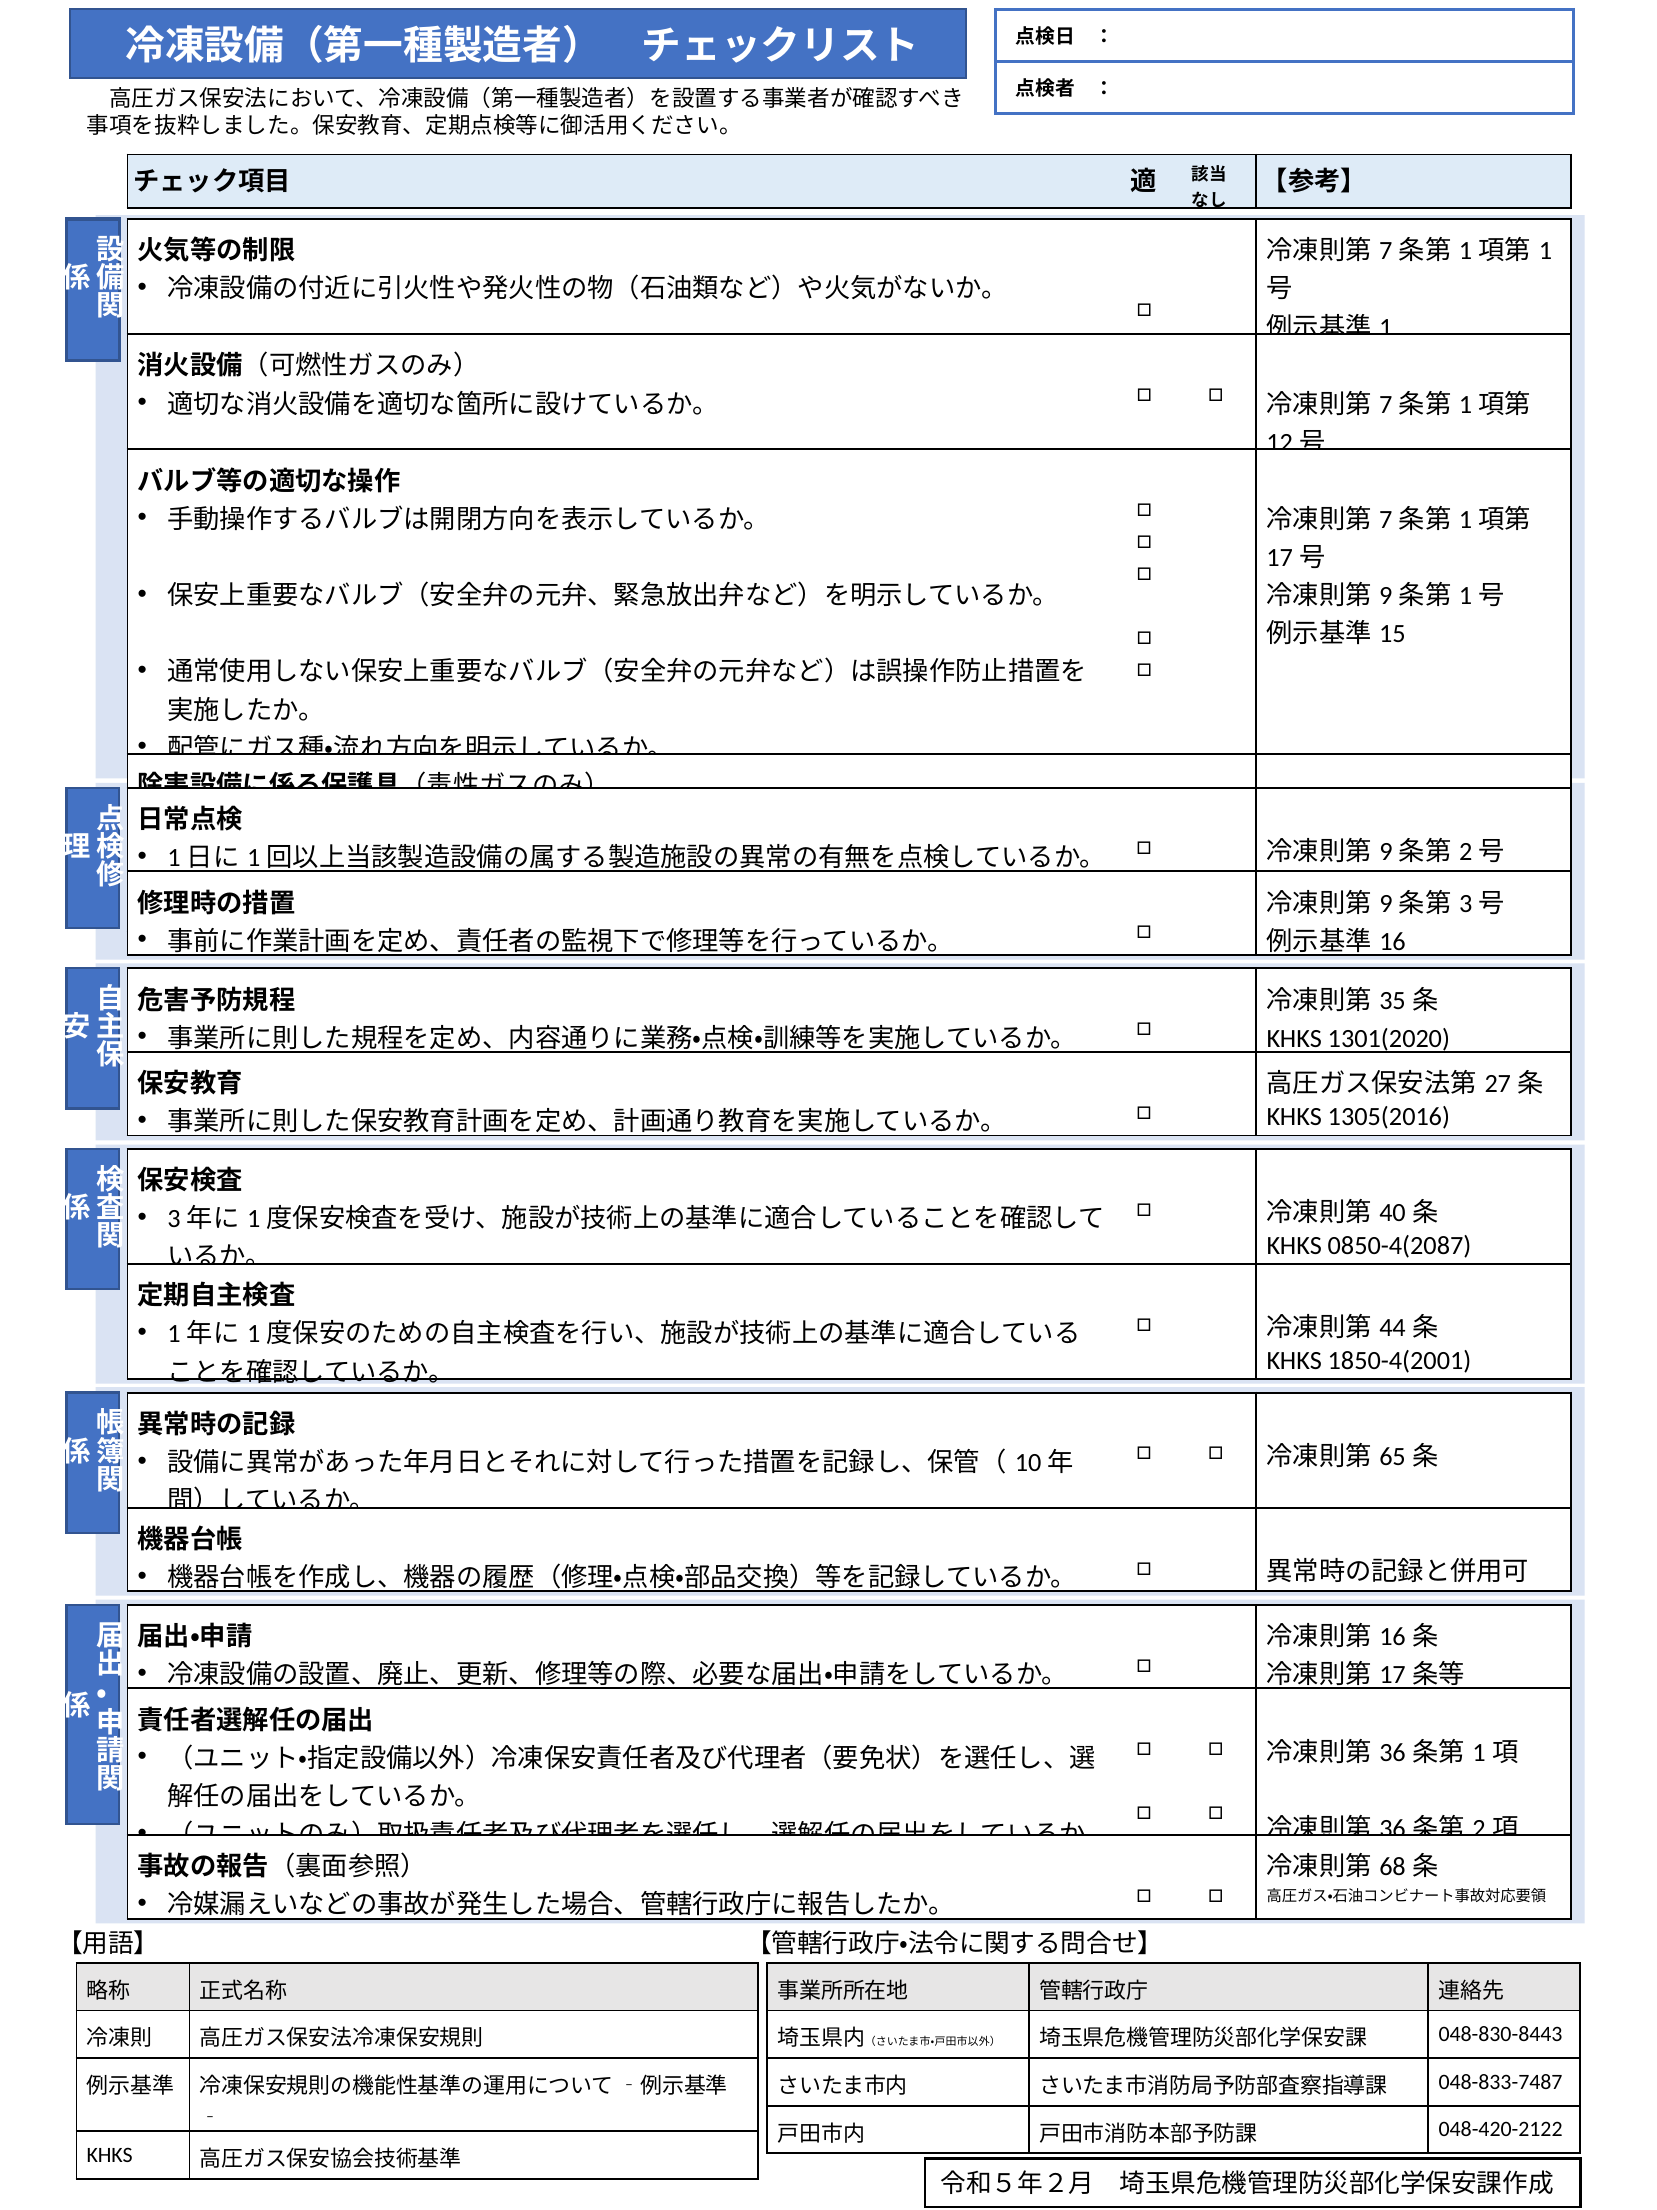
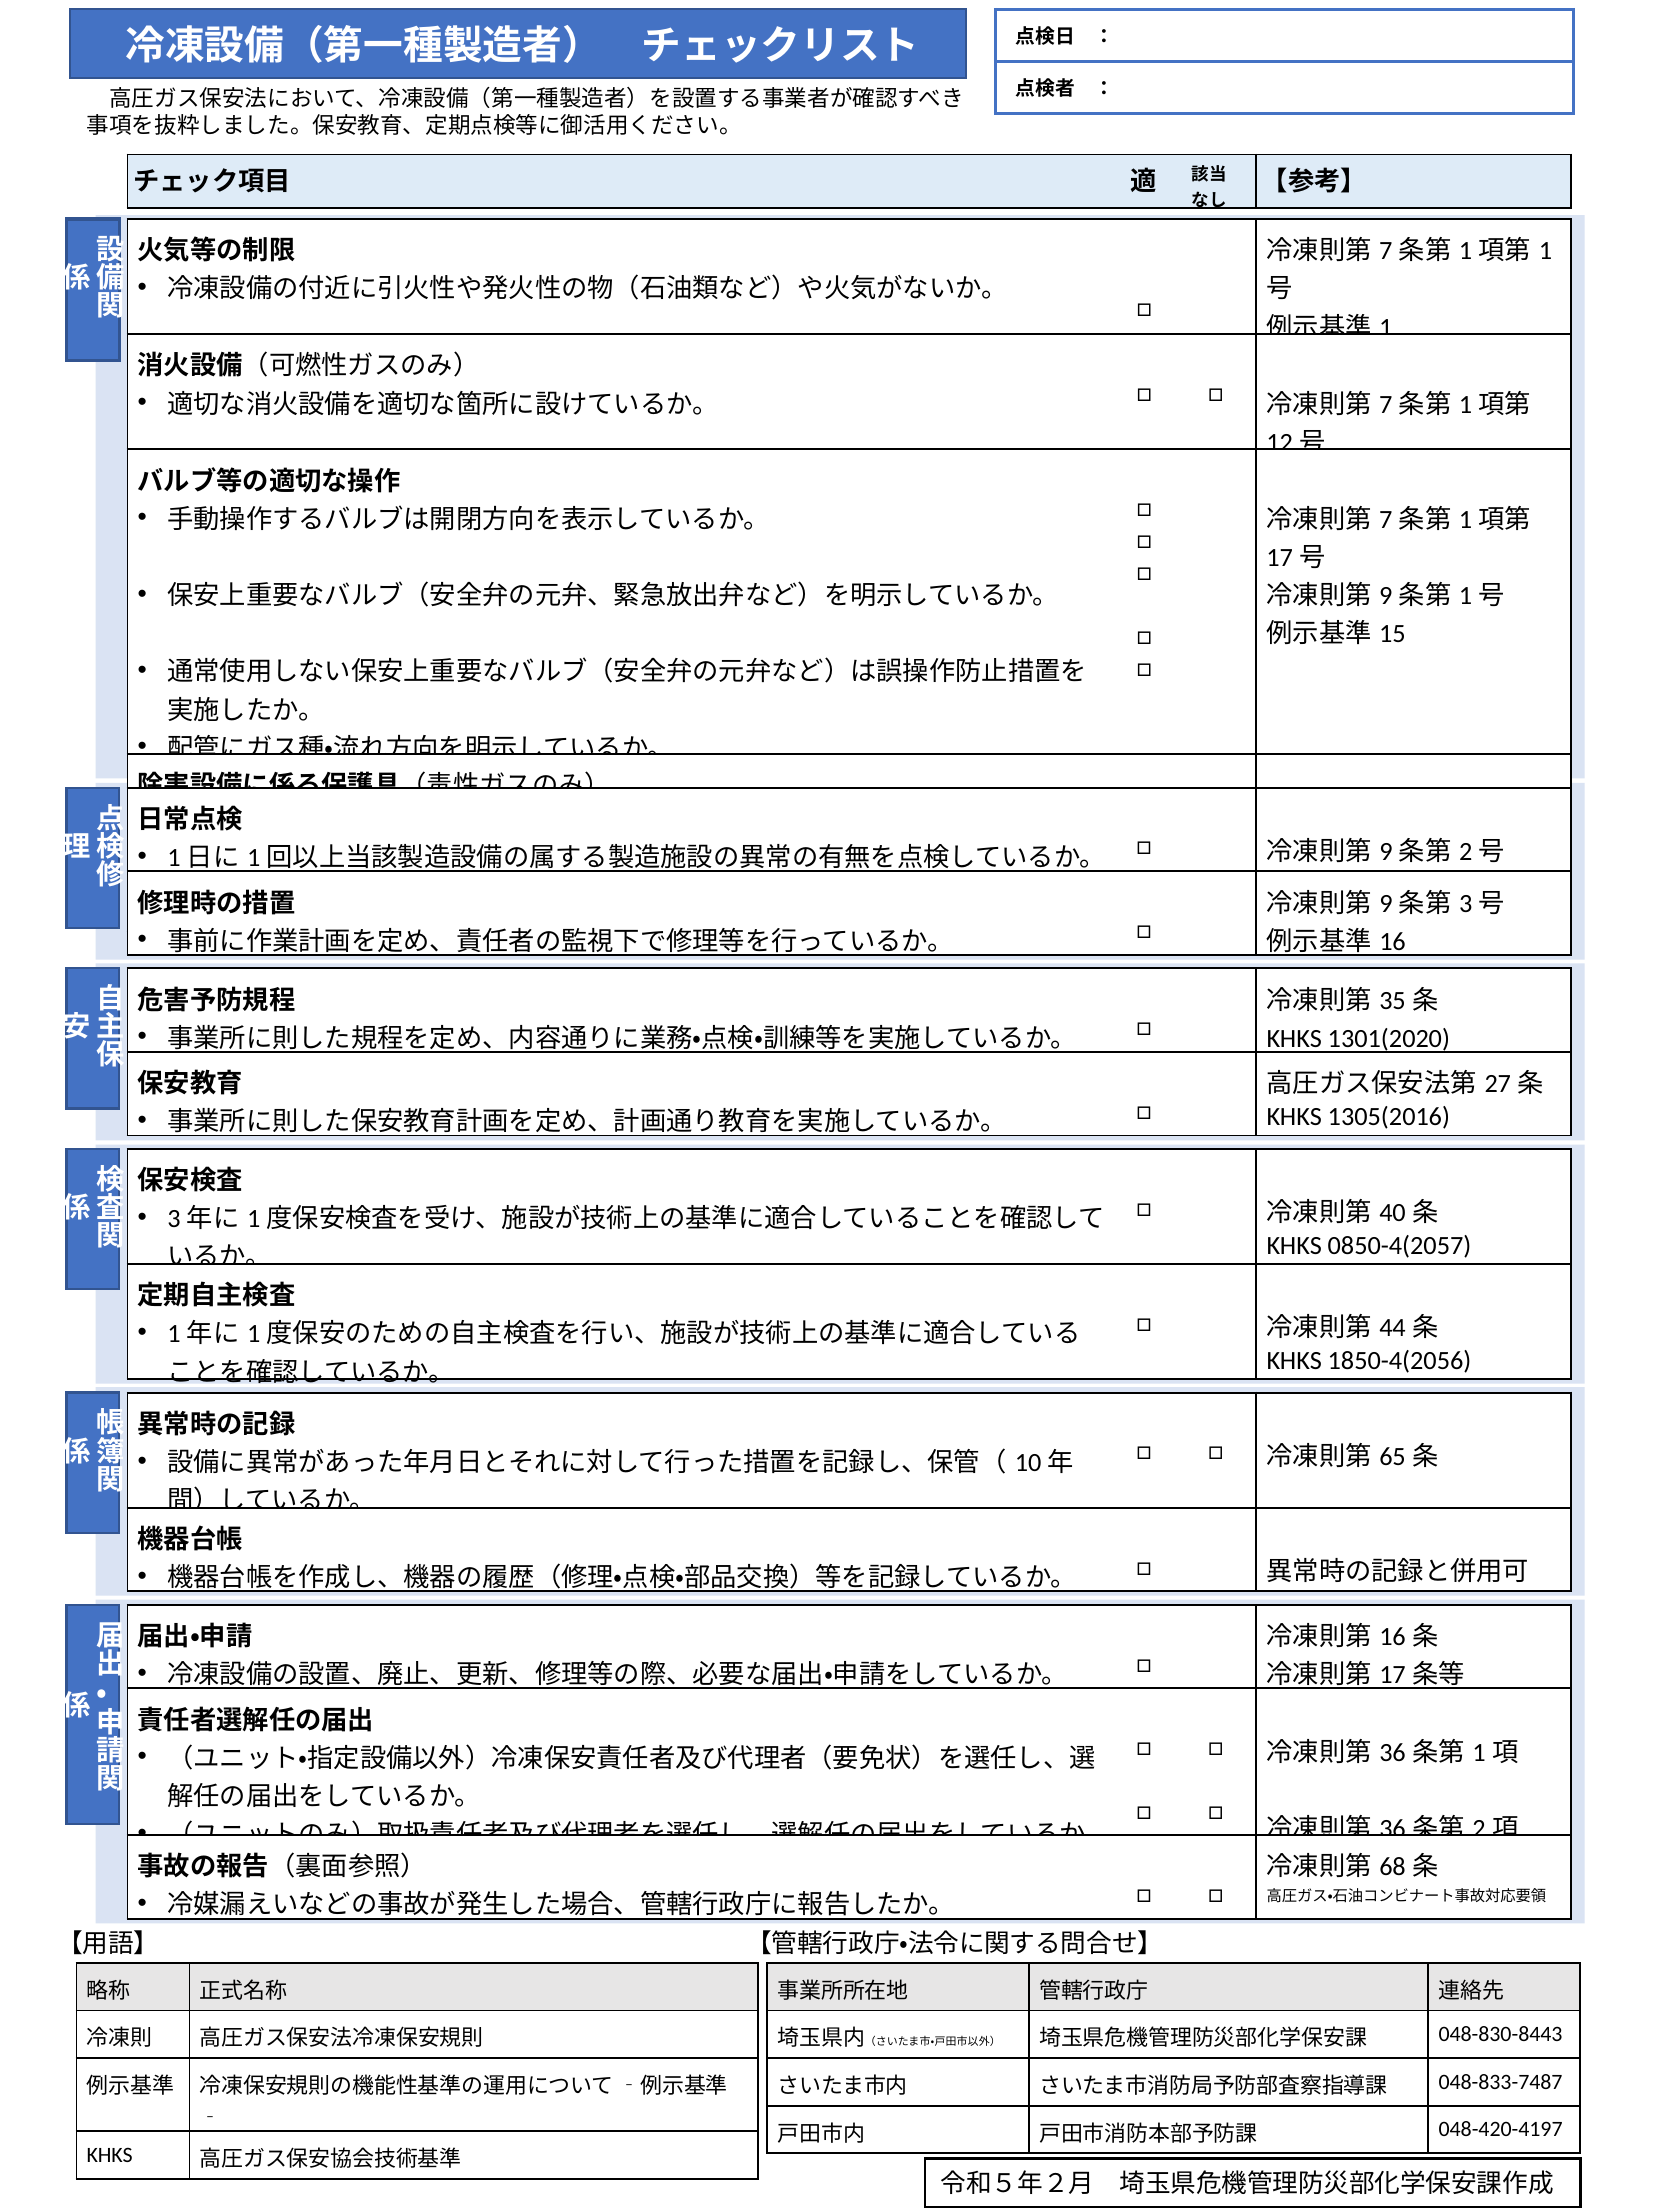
0850-4(2087: 0850-4(2087 -> 0850-4(2057 (1400, 1245)
1850-4(2001: 1850-4(2001 -> 1850-4(2056 (1400, 1360)
048-420-2122: 048-420-2122 -> 048-420-4197 (1501, 2129)
